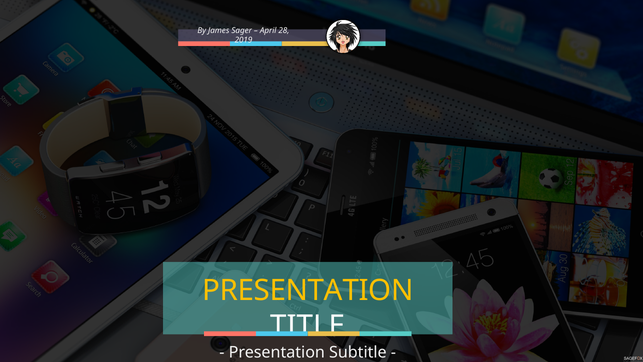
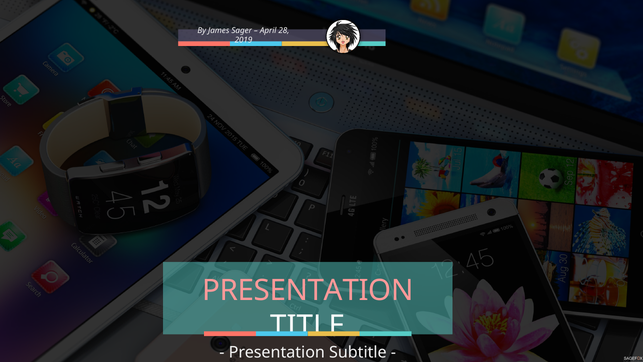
PRESENTATION colour: yellow -> pink (308, 290)
